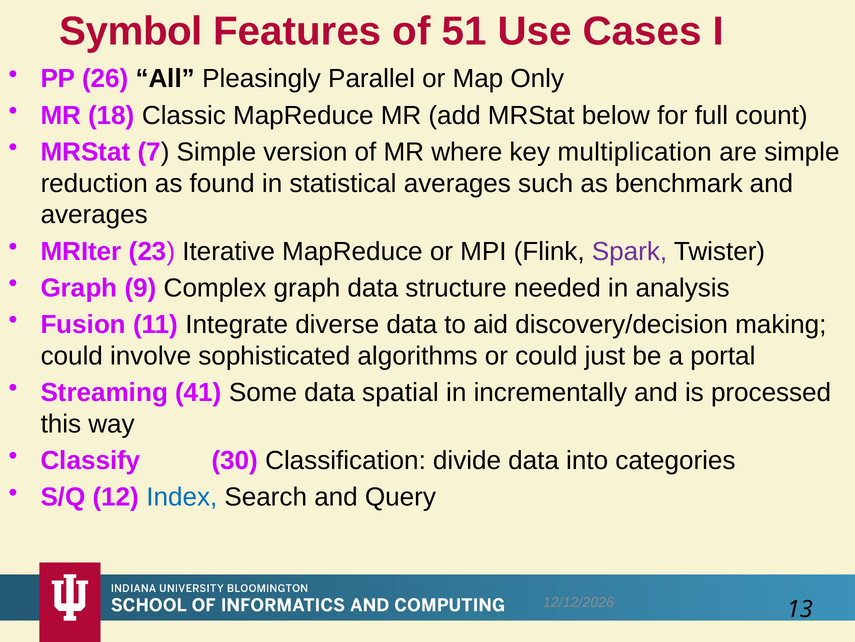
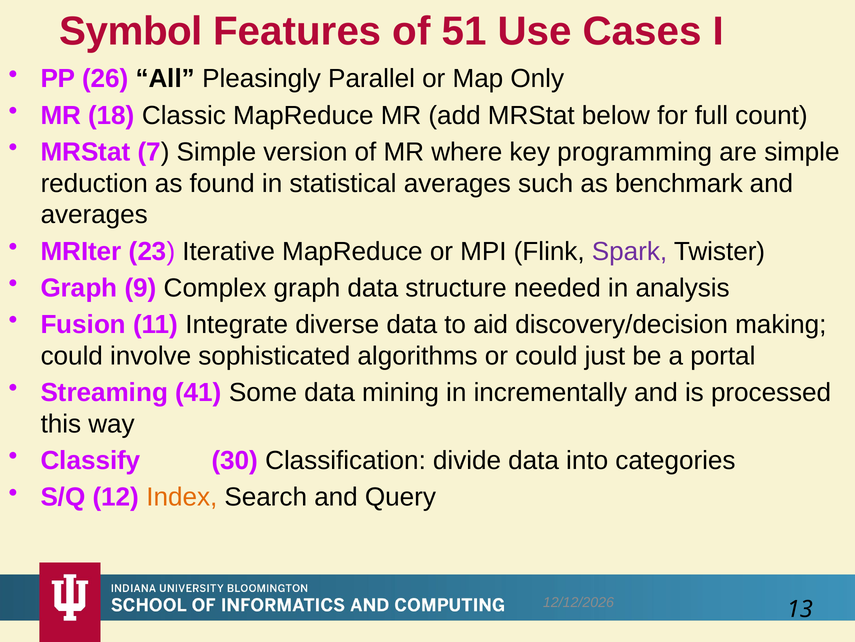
multiplication: multiplication -> programming (635, 152)
spatial: spatial -> mining (401, 392)
Index colour: blue -> orange (182, 497)
